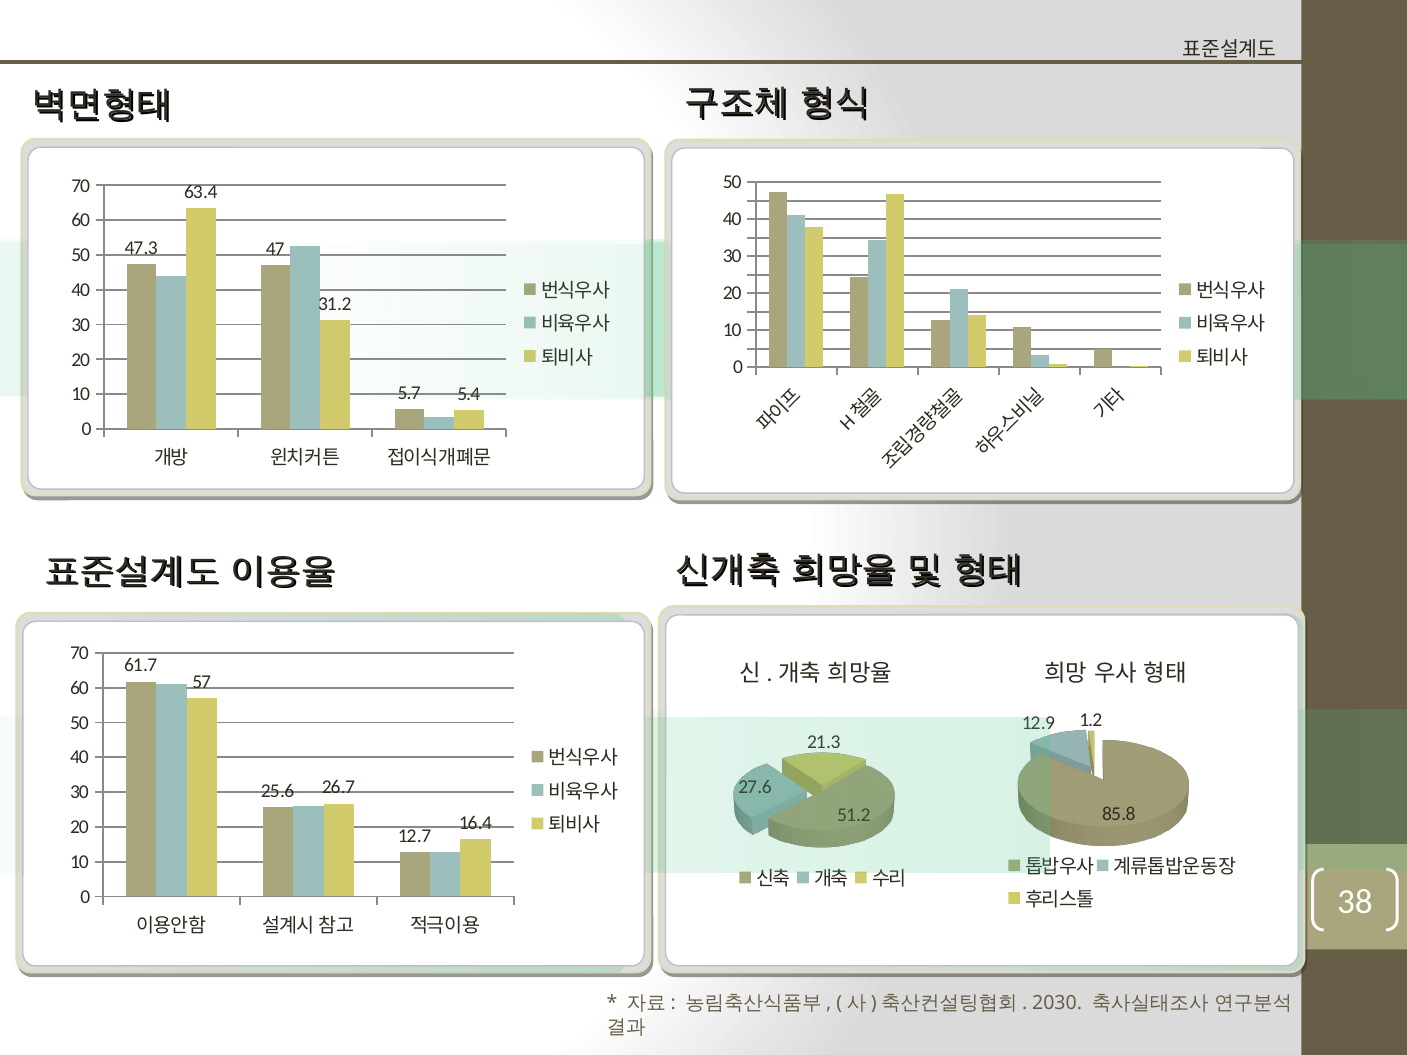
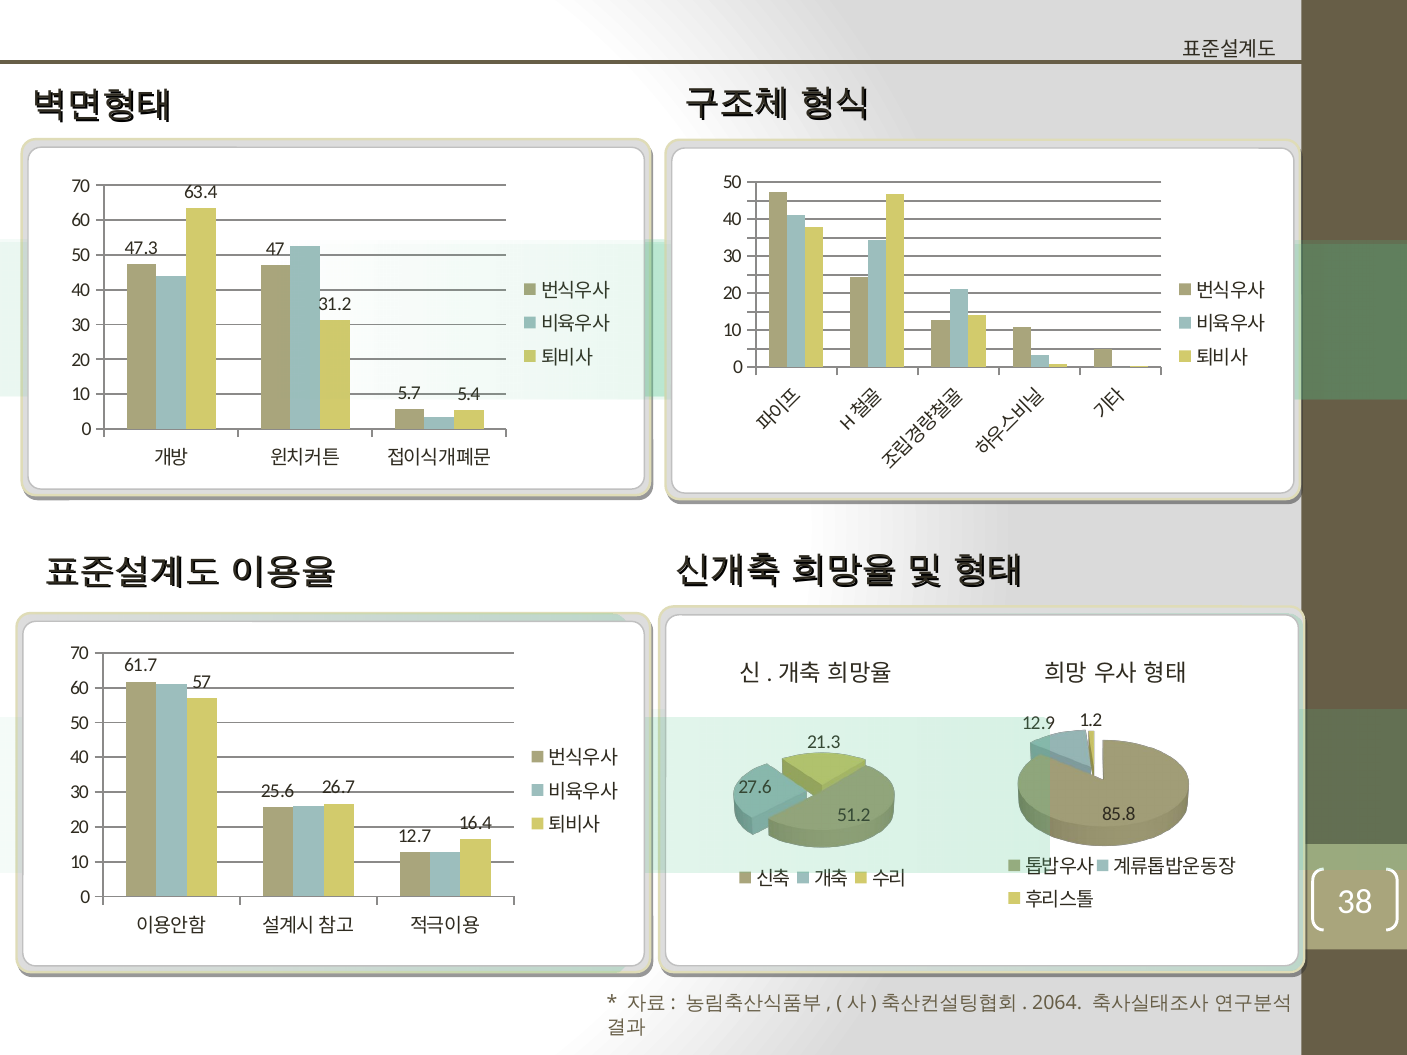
2030: 2030 -> 2064 (1057, 1003)
